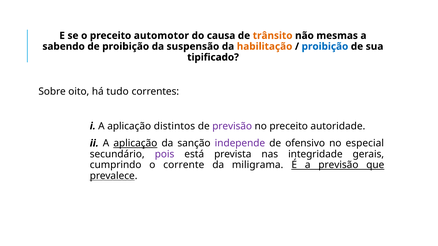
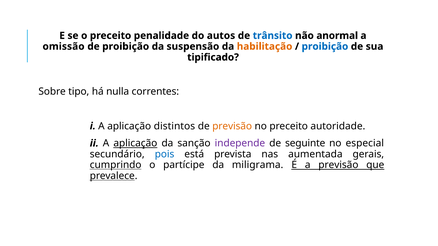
automotor: automotor -> penalidade (161, 36)
causa: causa -> autos (221, 36)
trânsito colour: orange -> blue (273, 36)
mesmas: mesmas -> anormal (337, 36)
sabendo: sabendo -> omissão (64, 47)
oito: oito -> tipo (79, 92)
tudo: tudo -> nulla (118, 92)
previsão colour: purple -> orange (232, 126)
ofensivo: ofensivo -> seguinte (305, 143)
pois colour: purple -> blue (165, 154)
integridade: integridade -> aumentada (315, 154)
cumprindo underline: none -> present (116, 165)
corrente: corrente -> partícipe (184, 165)
